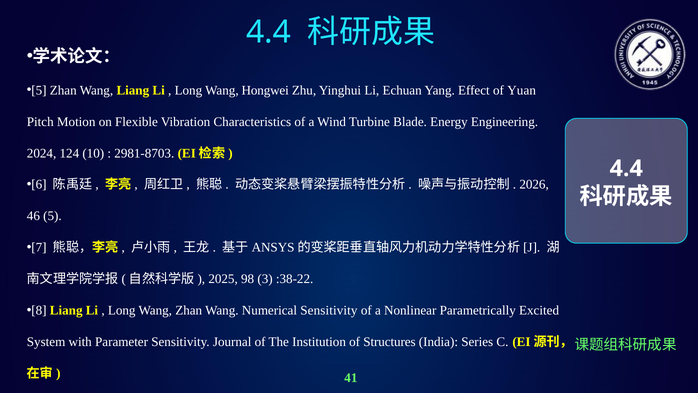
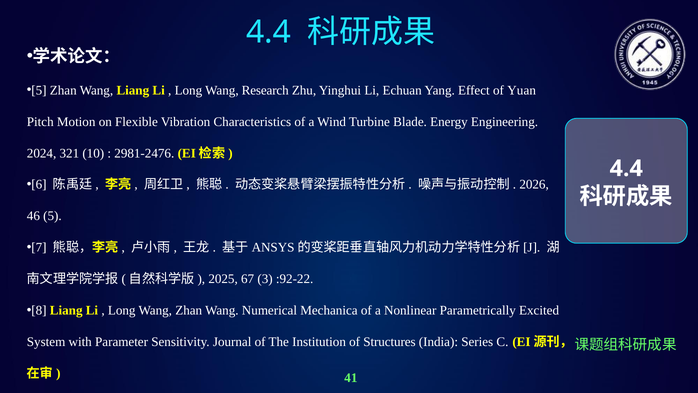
Hongwei: Hongwei -> Research (265, 90)
124: 124 -> 321 (69, 153)
2981-8703: 2981-8703 -> 2981-2476 (144, 153)
98: 98 -> 67 (248, 279)
:38-22: :38-22 -> :92-22 (295, 279)
Numerical Sensitivity: Sensitivity -> Mechanica (329, 310)
